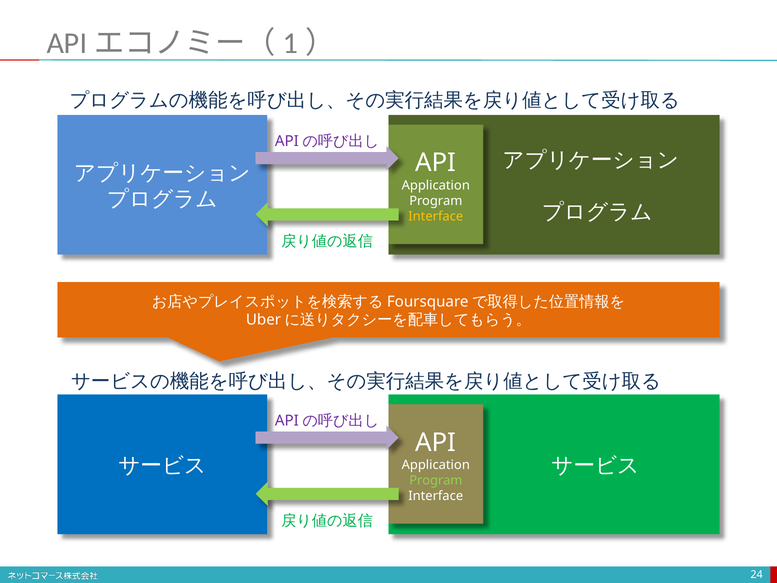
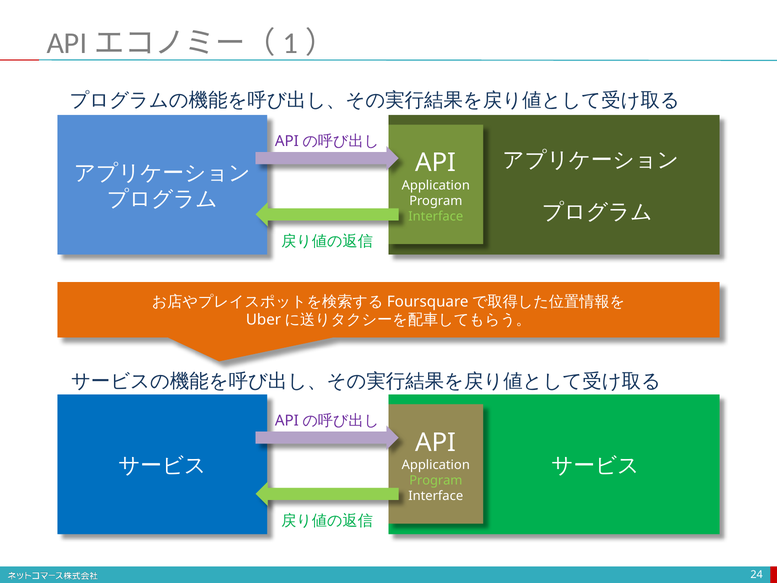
Interface colour: yellow -> light green (436, 216)
